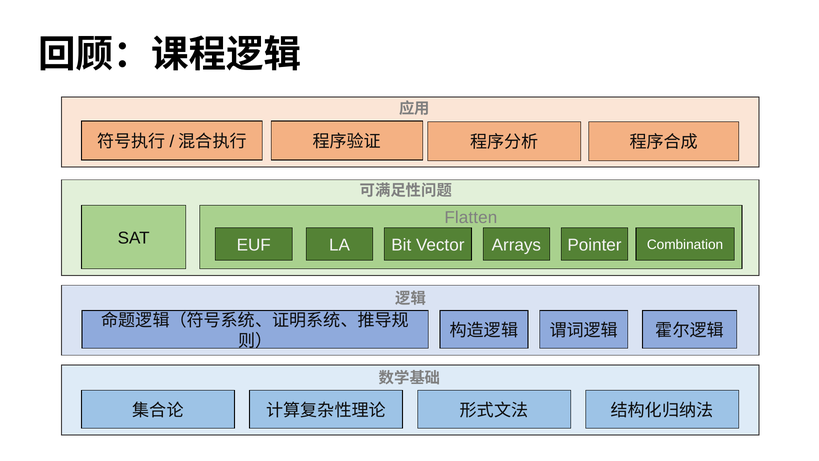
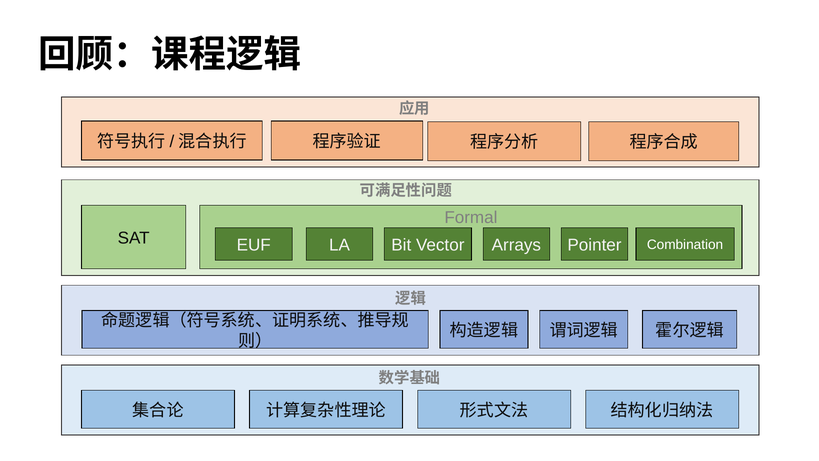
Flatten: Flatten -> Formal (471, 218)
